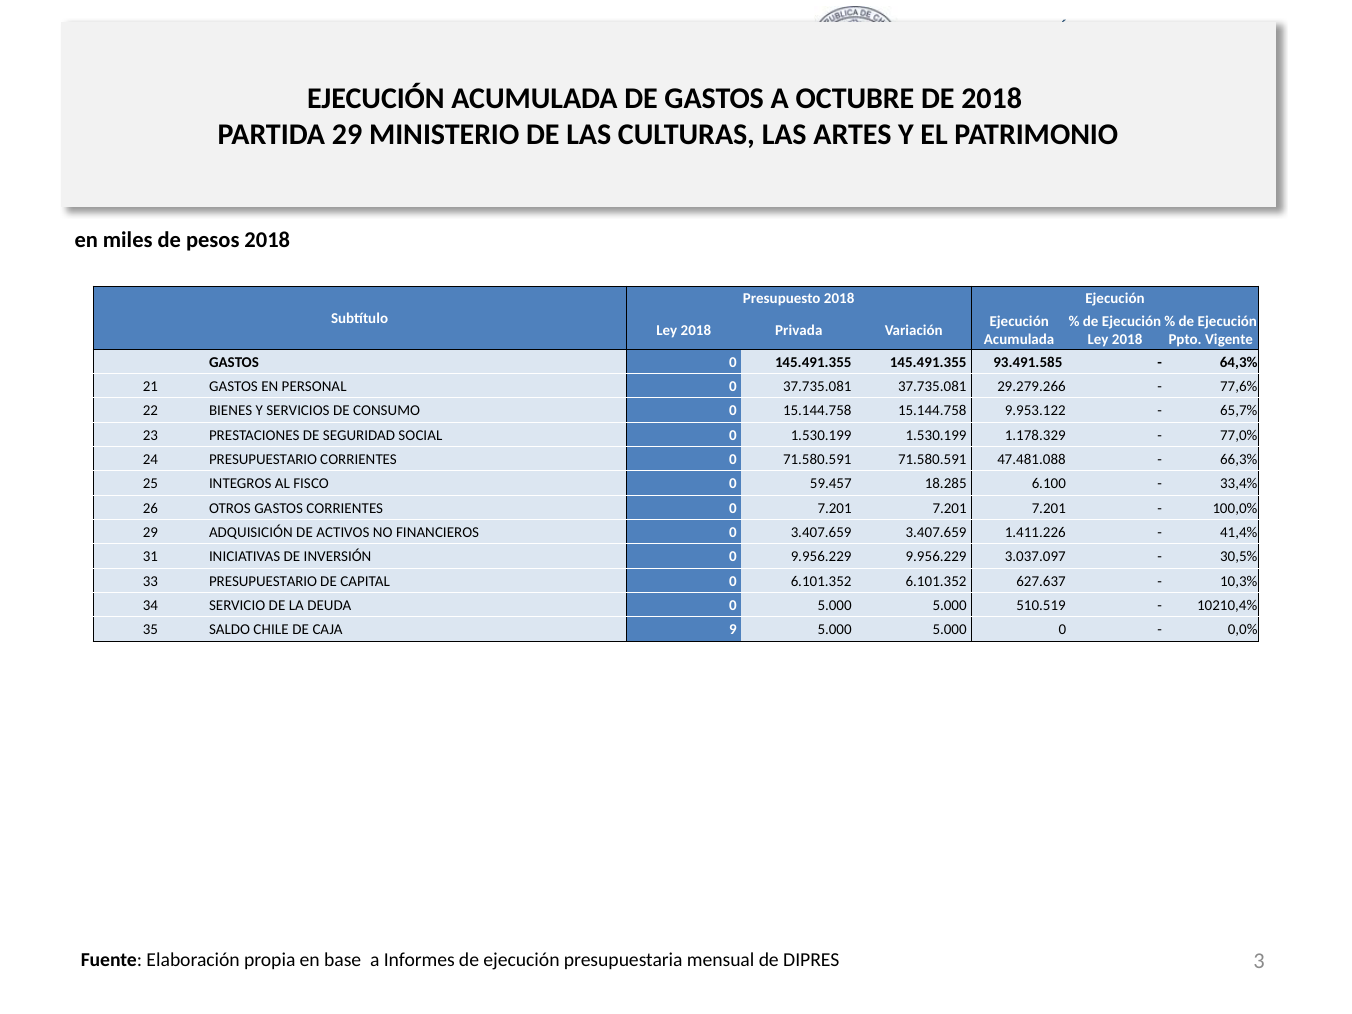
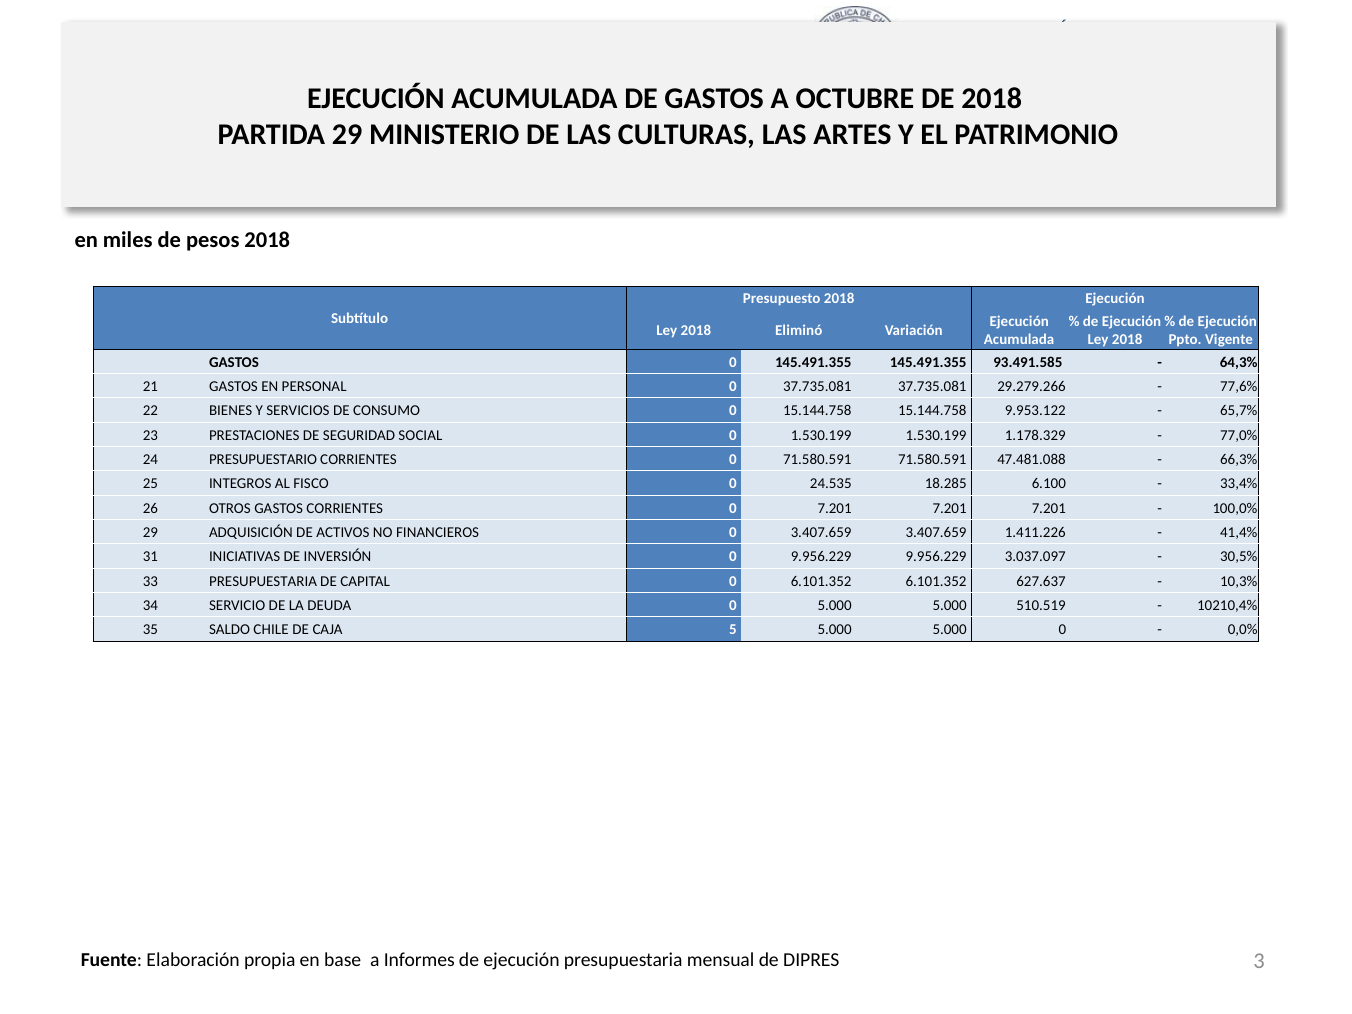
Privada: Privada -> Eliminó (799, 331)
59.457: 59.457 -> 24.535 (831, 484)
33 PRESUPUESTARIO: PRESUPUESTARIO -> PRESUPUESTARIA (263, 581)
9: 9 -> 5 (733, 630)
